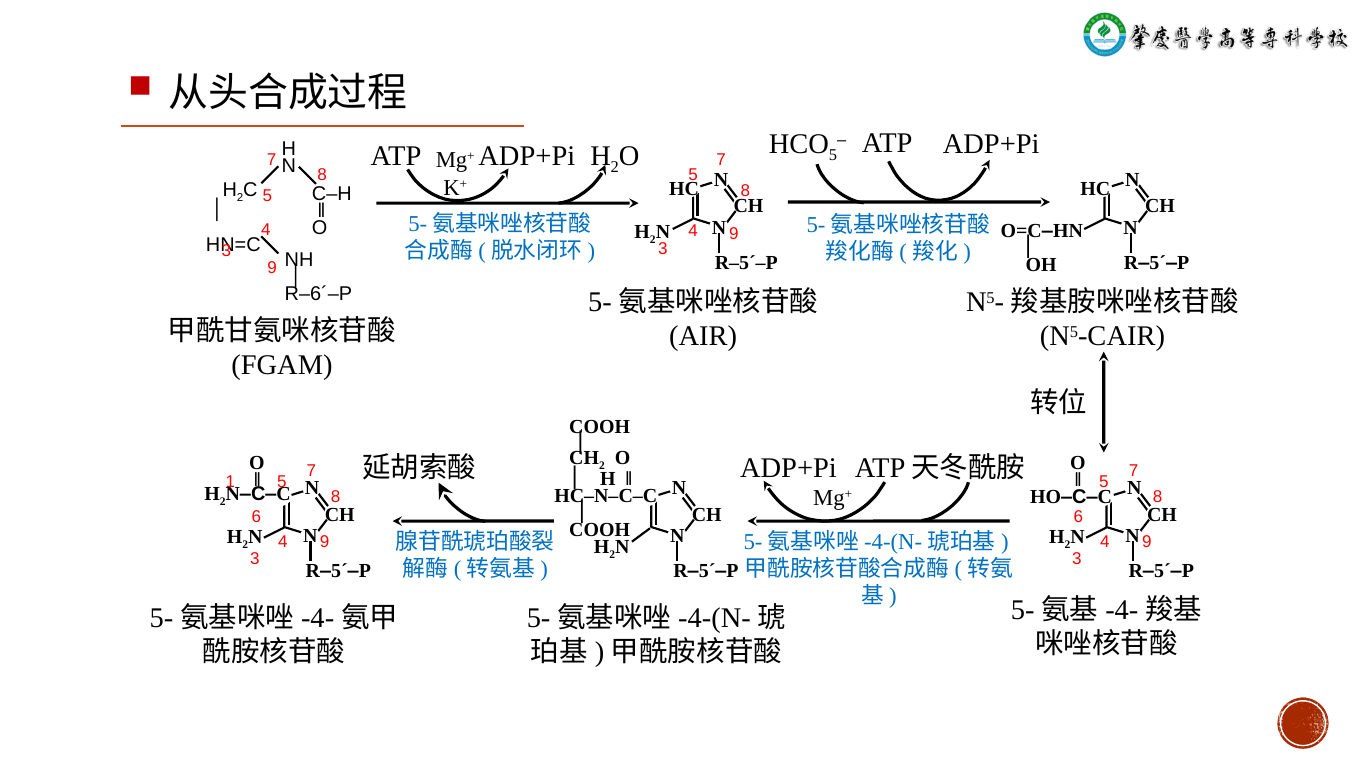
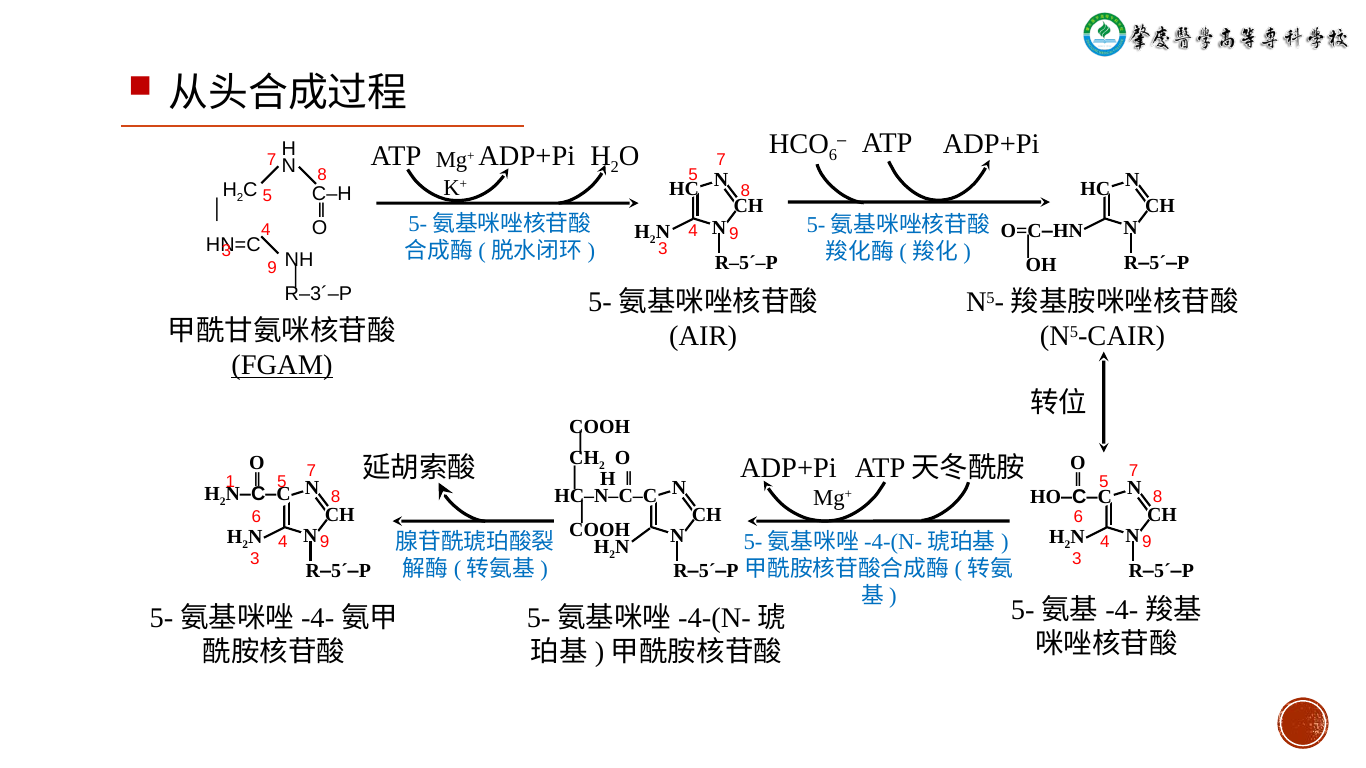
5: 5 -> 6 (833, 155)
R‒6´‒P: R‒6´‒P -> R‒3´‒P (318, 295)
FGAM underline: none -> present (282, 365)
